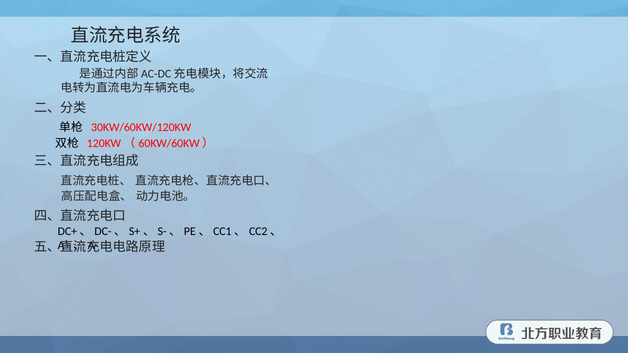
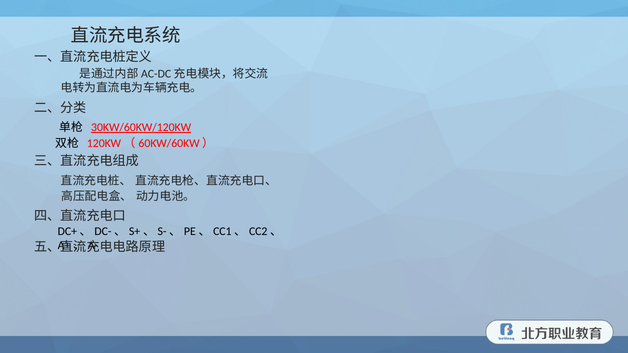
30KW/60KW/120KW underline: none -> present (141, 128)
